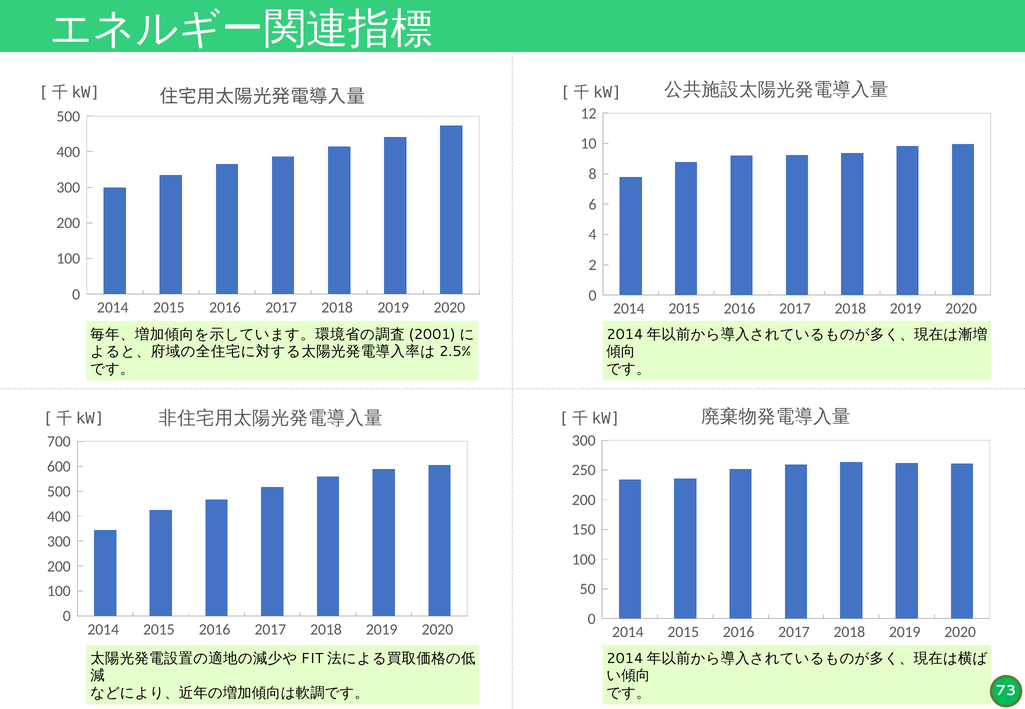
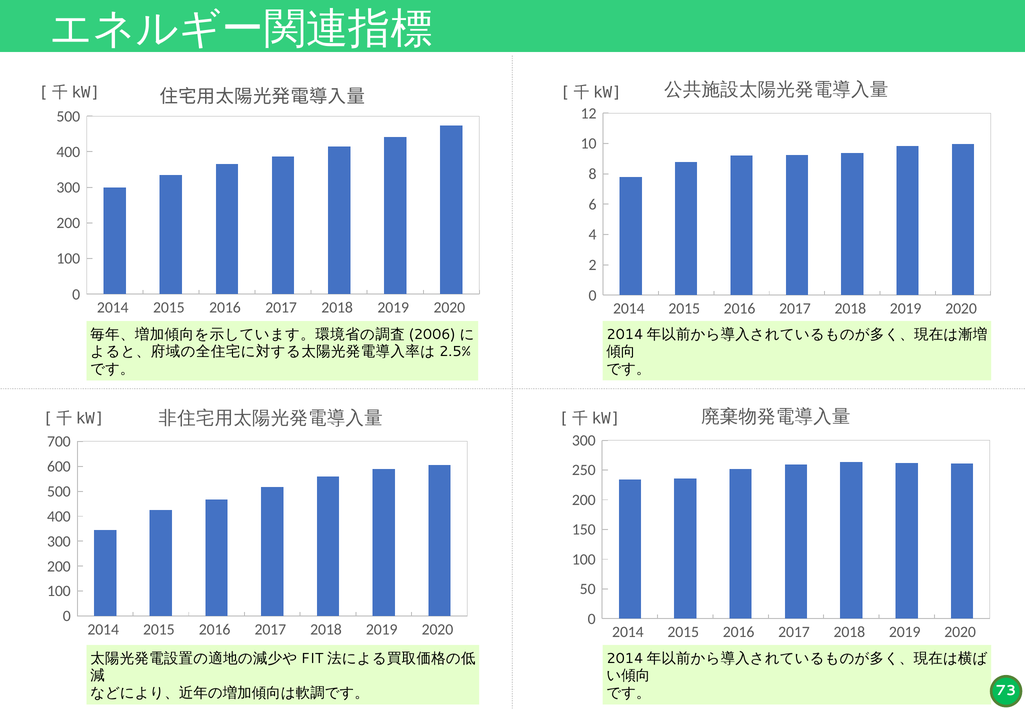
2001: 2001 -> 2006 (432, 335)
